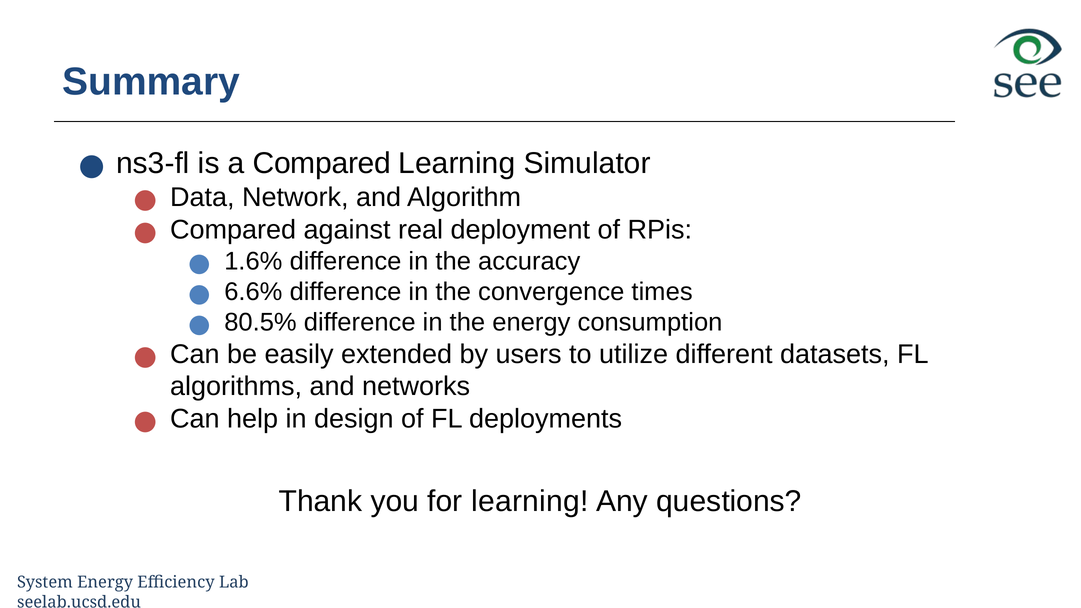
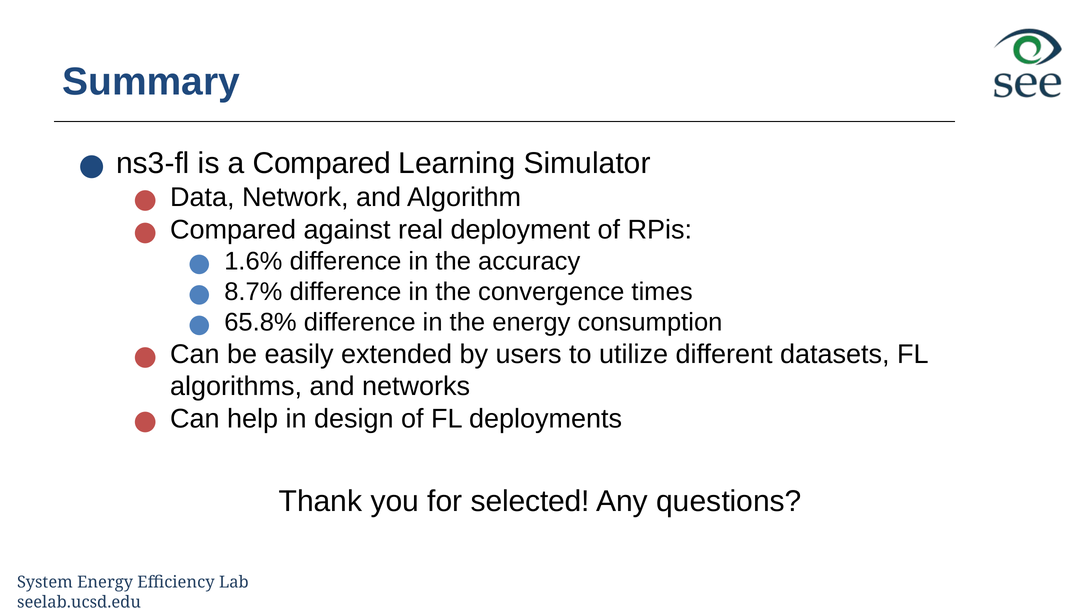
6.6%: 6.6% -> 8.7% (253, 292)
80.5%: 80.5% -> 65.8% (260, 323)
for learning: learning -> selected (530, 502)
